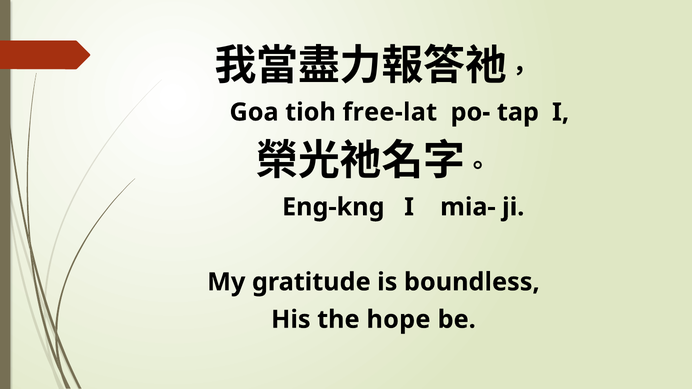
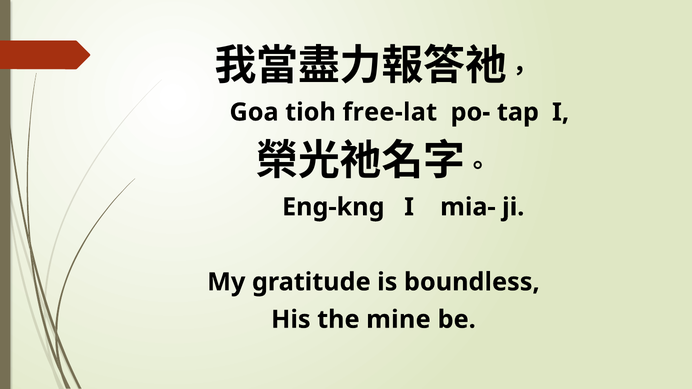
hope: hope -> mine (398, 320)
